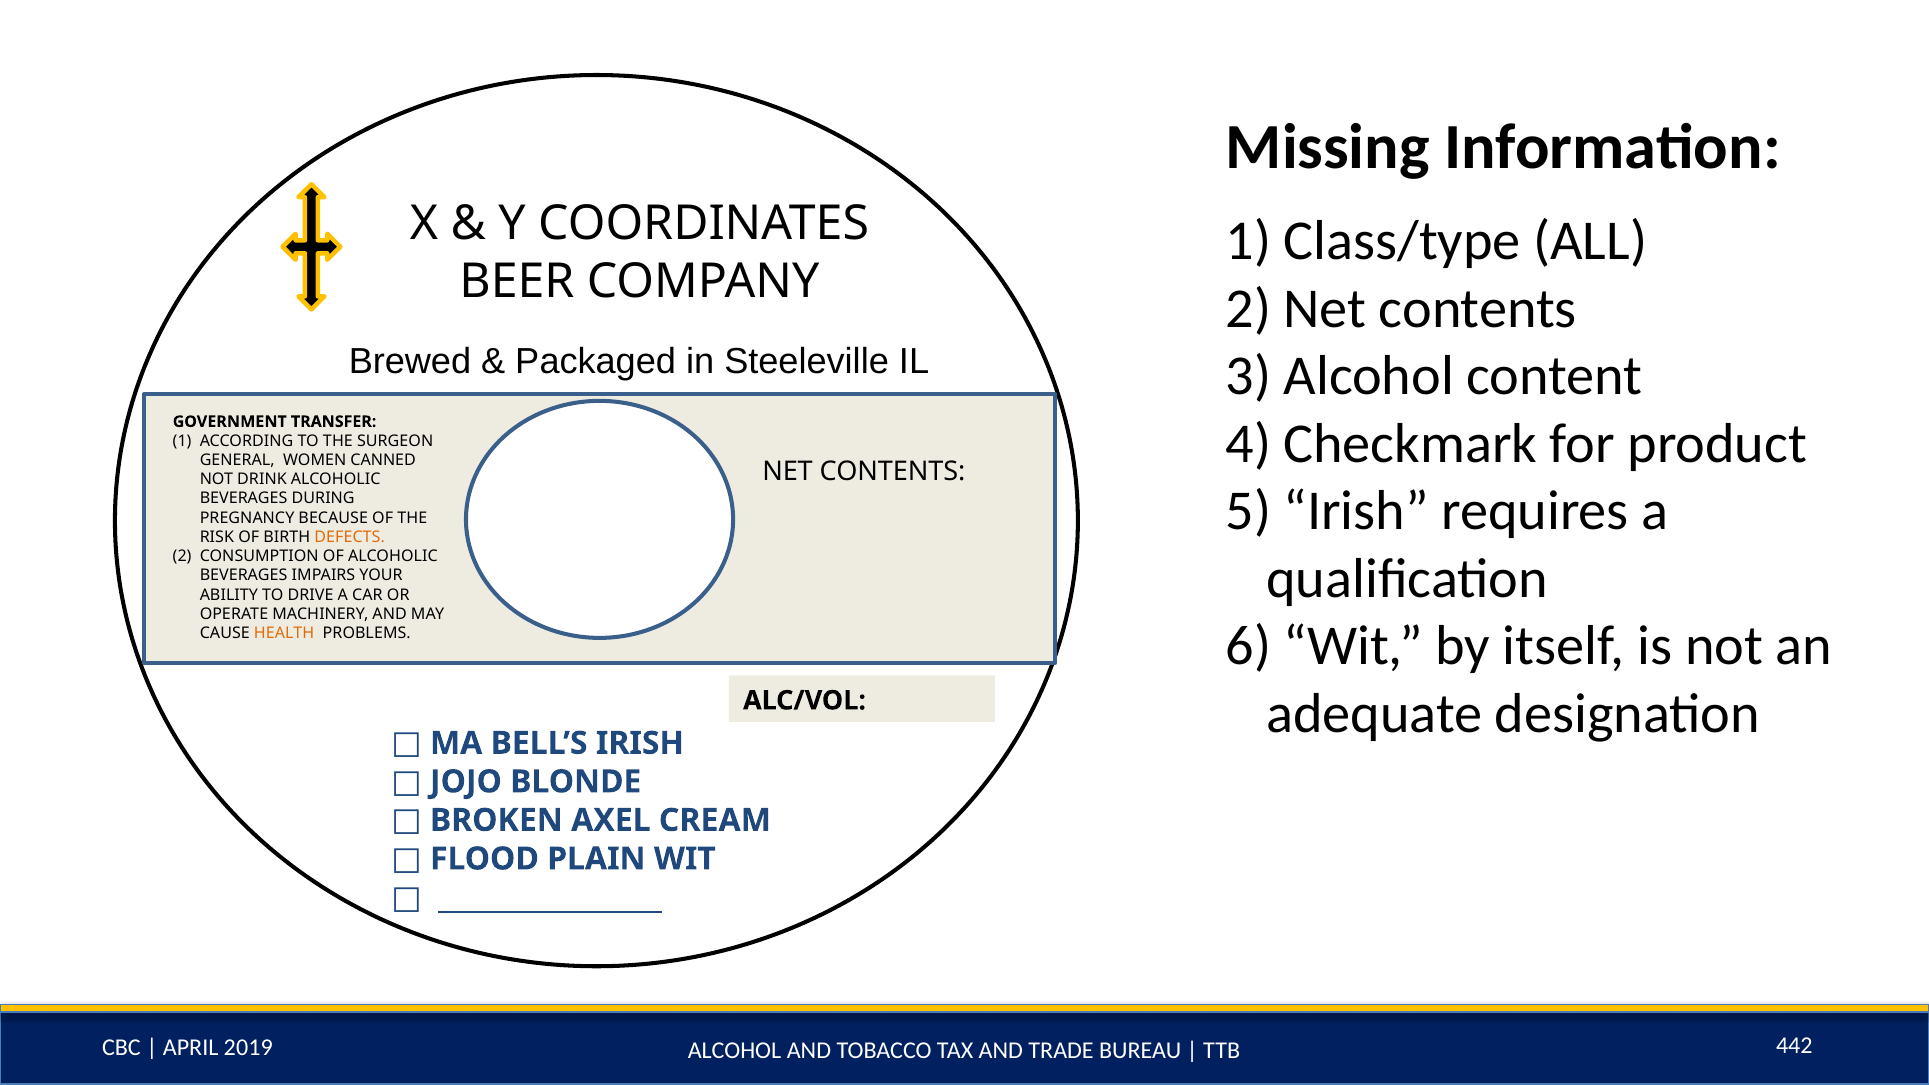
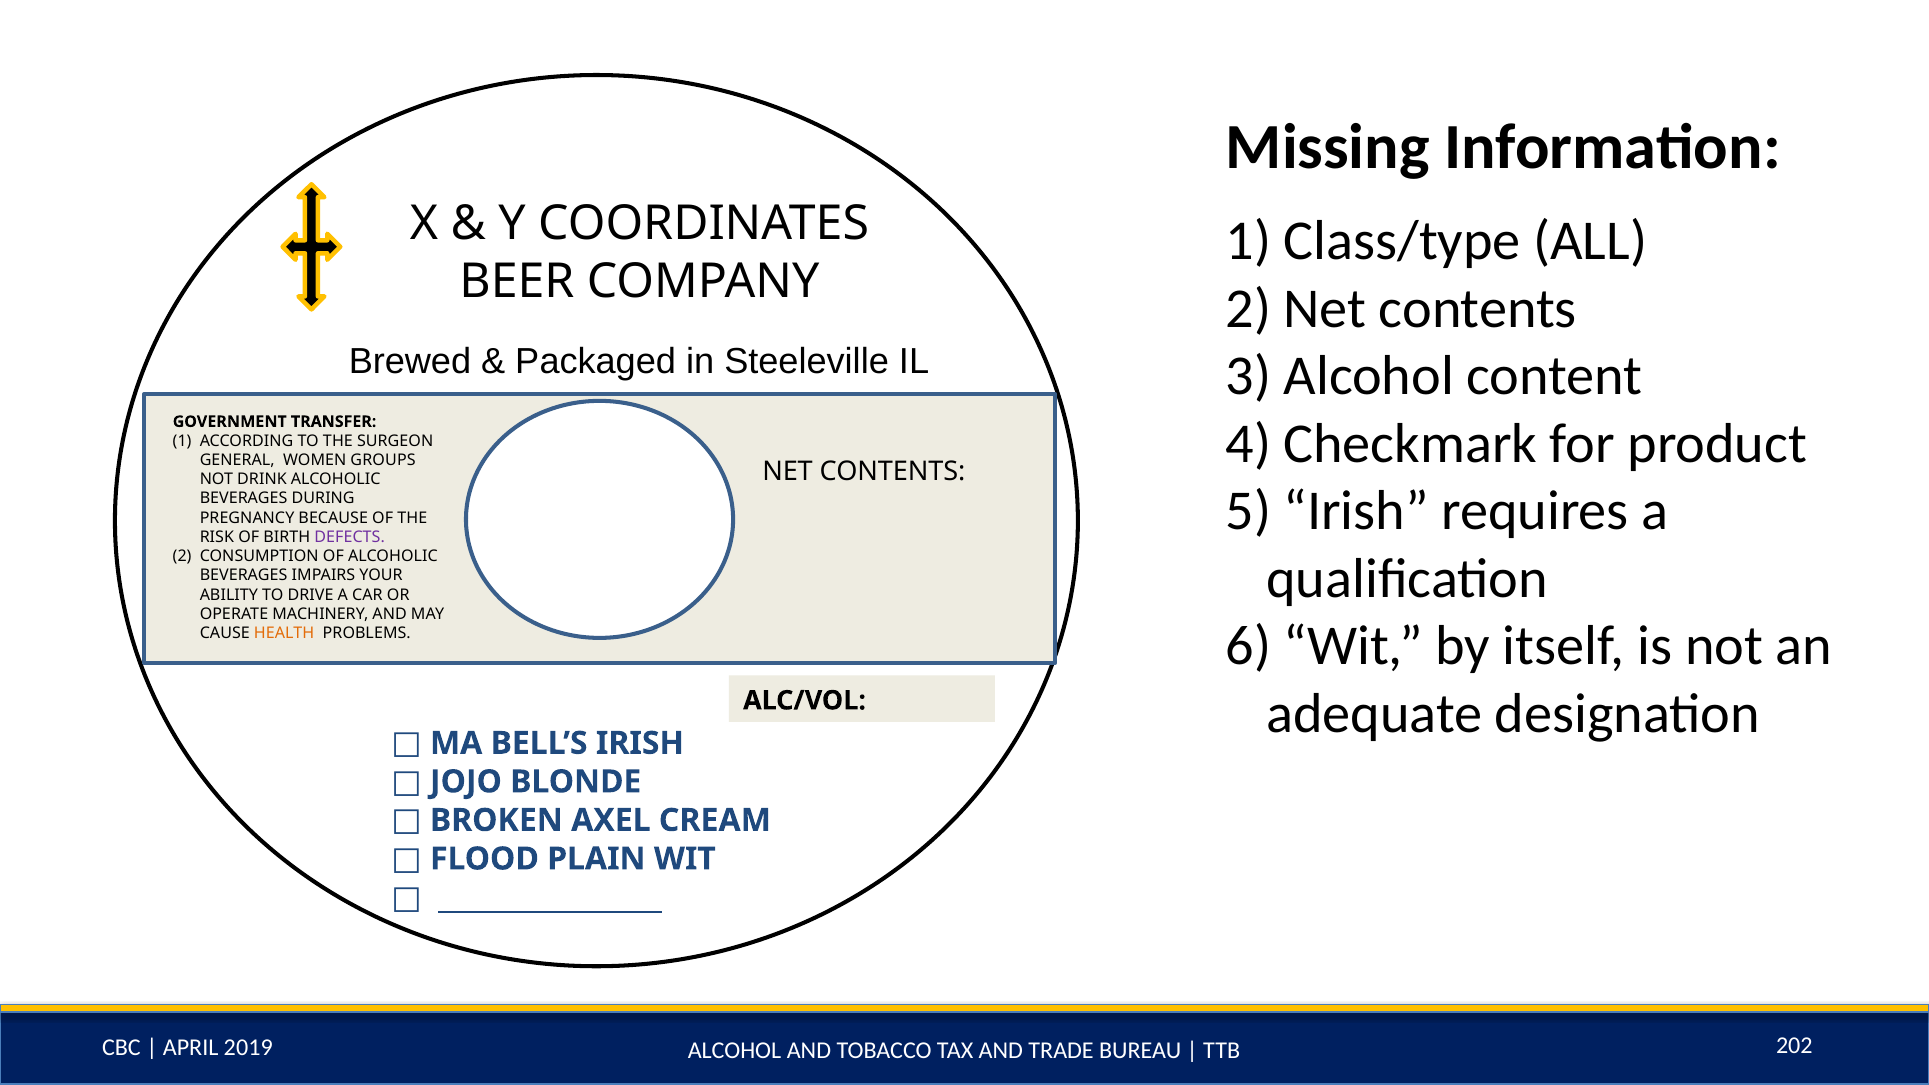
CANNED: CANNED -> GROUPS (383, 460)
DEFECTS colour: orange -> purple (350, 537)
442: 442 -> 202 (1794, 1046)
